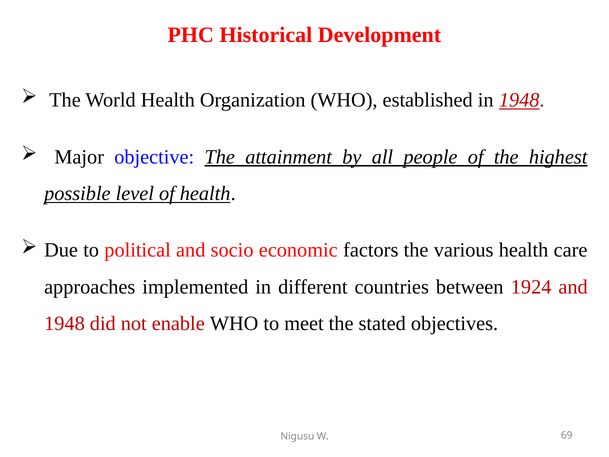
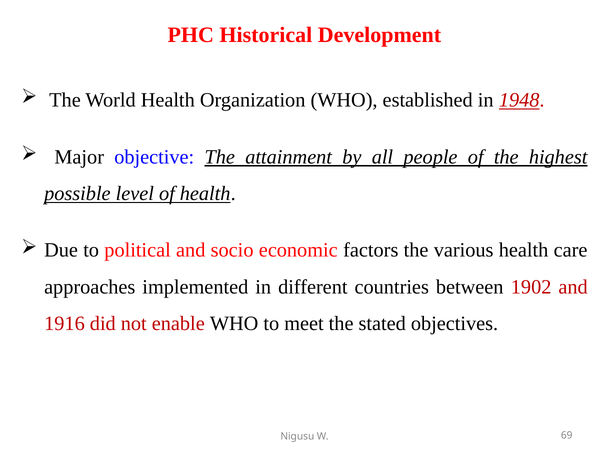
1924: 1924 -> 1902 (531, 287)
1948: 1948 -> 1916 (64, 323)
